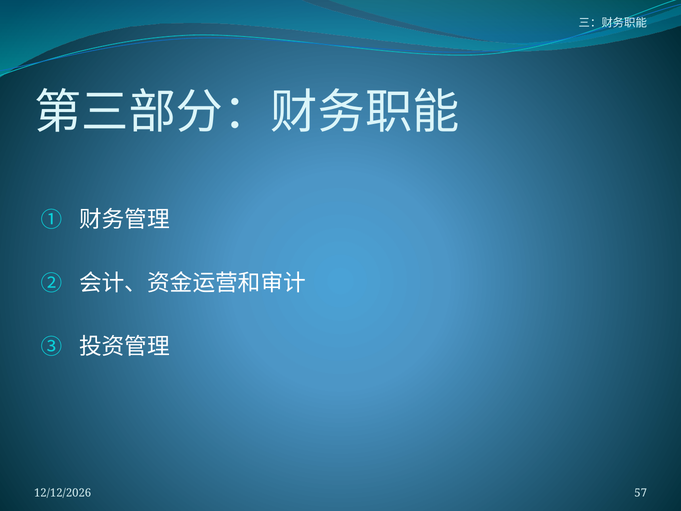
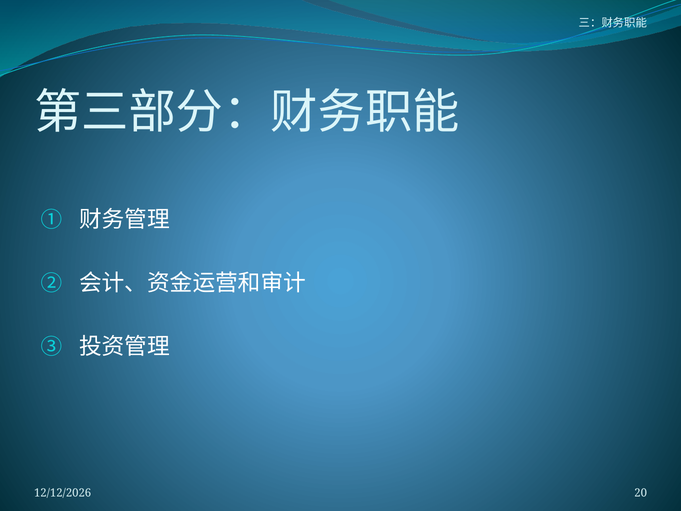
57: 57 -> 20 (641, 493)
